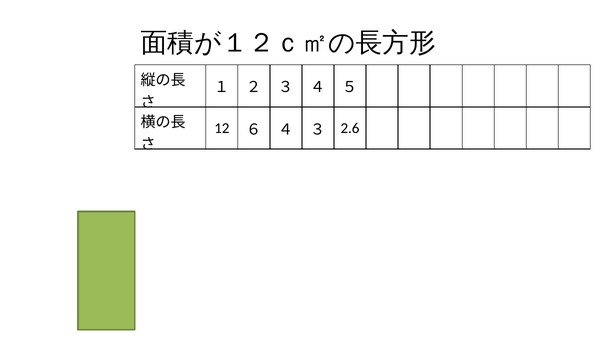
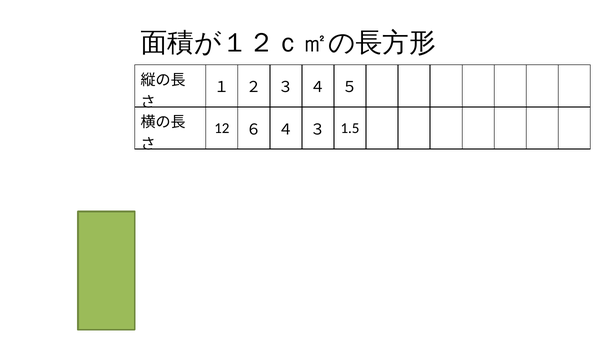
2.6: 2.6 -> 1.5 (350, 128)
